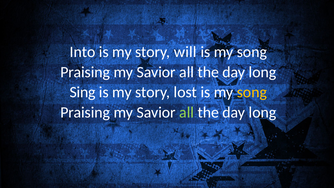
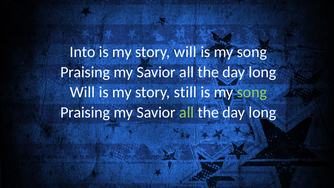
Sing: Sing -> Will (82, 92)
lost: lost -> still (185, 92)
song colour: yellow -> light green (252, 92)
